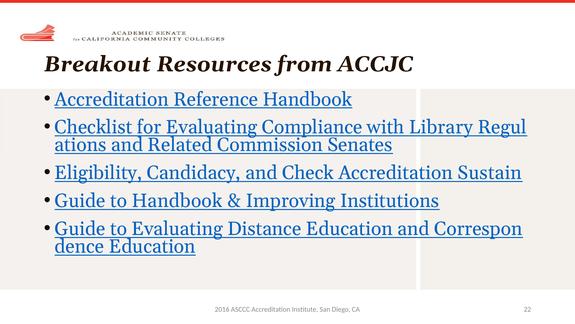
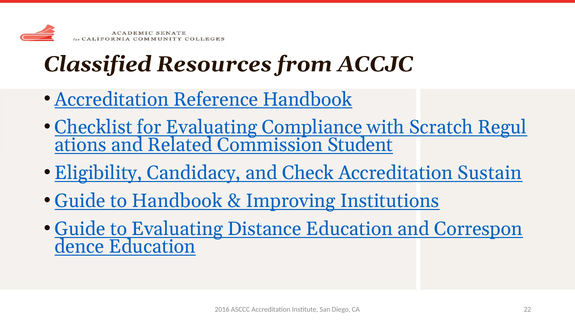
Breakout: Breakout -> Classified (98, 64)
Library: Library -> Scratch (441, 127)
Senates: Senates -> Student (360, 145)
